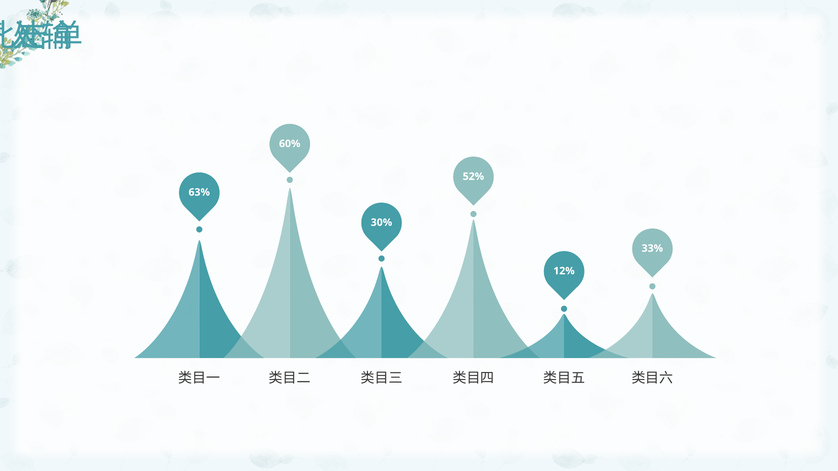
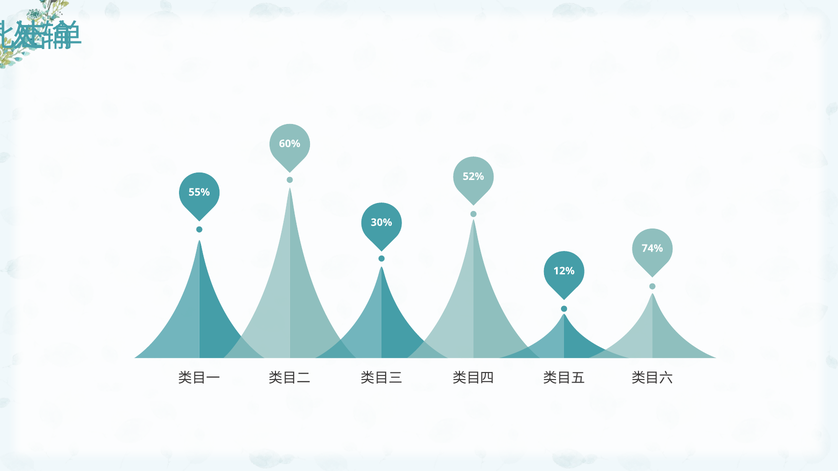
63%: 63% -> 55% (199, 192)
33%: 33% -> 74% (652, 249)
